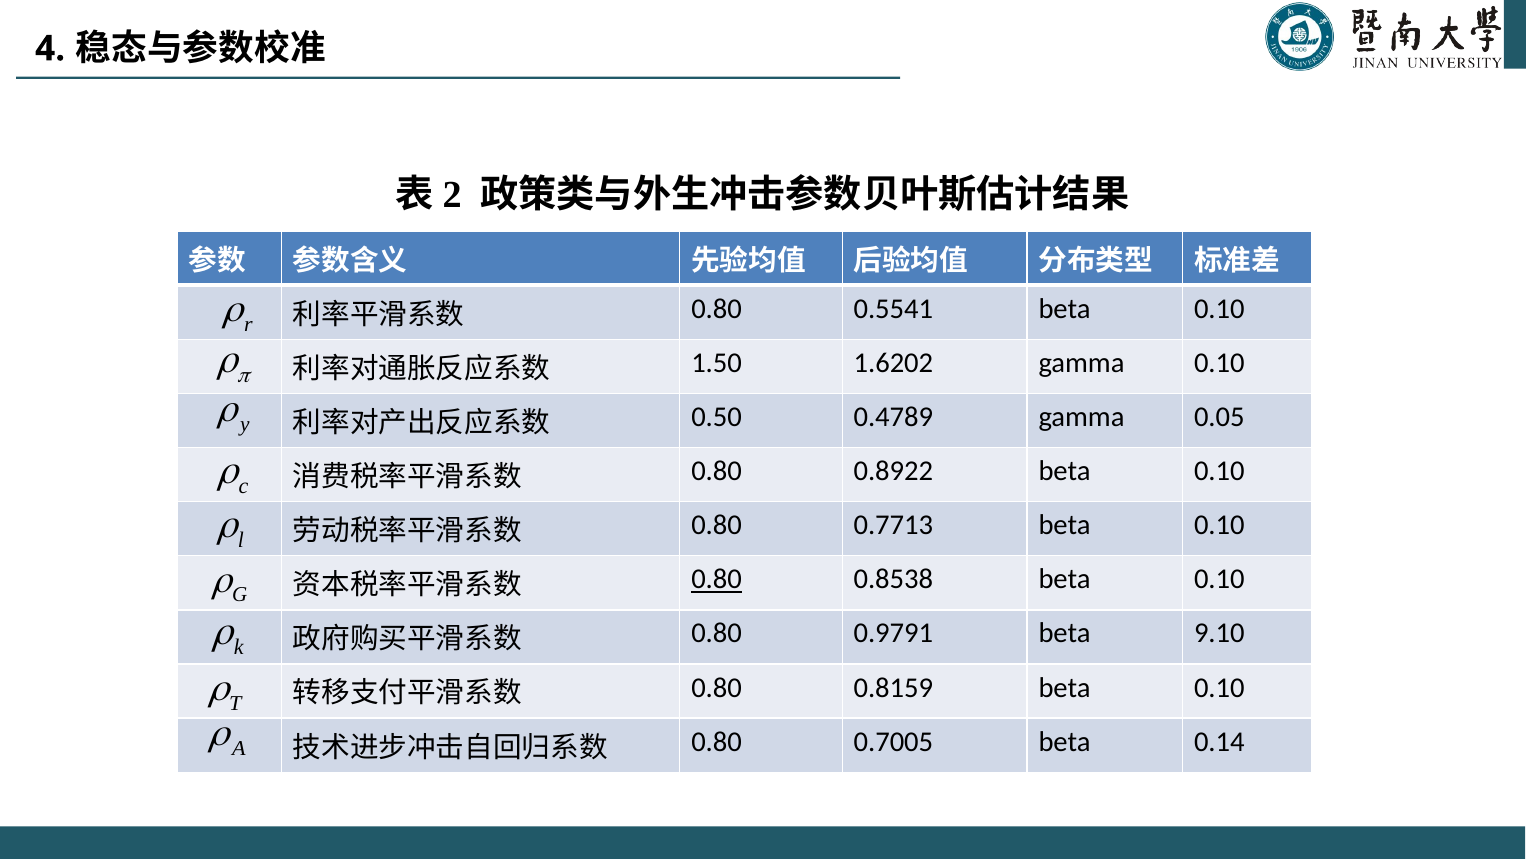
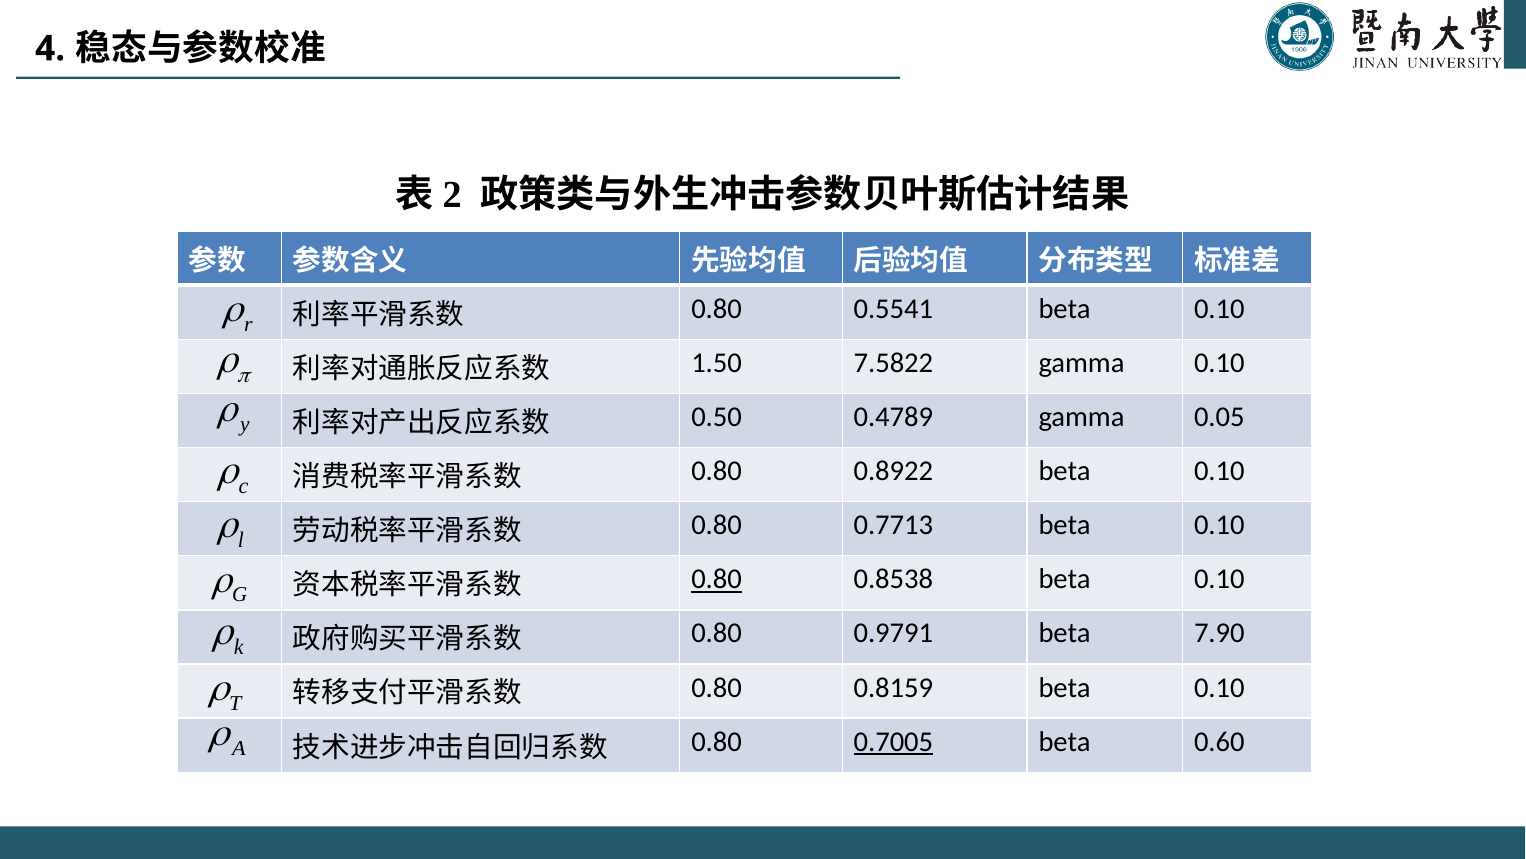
1.6202: 1.6202 -> 7.5822 (893, 363)
9.10: 9.10 -> 7.90 (1219, 633)
0.7005 underline: none -> present (893, 741)
0.14: 0.14 -> 0.60 (1219, 741)
